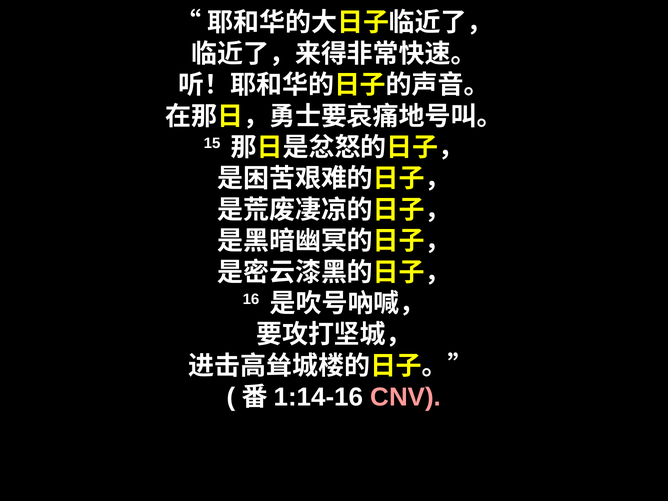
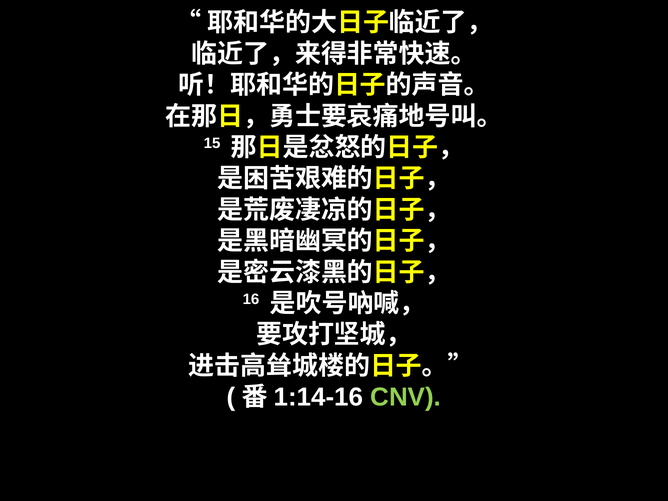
CNV colour: pink -> light green (406, 397)
